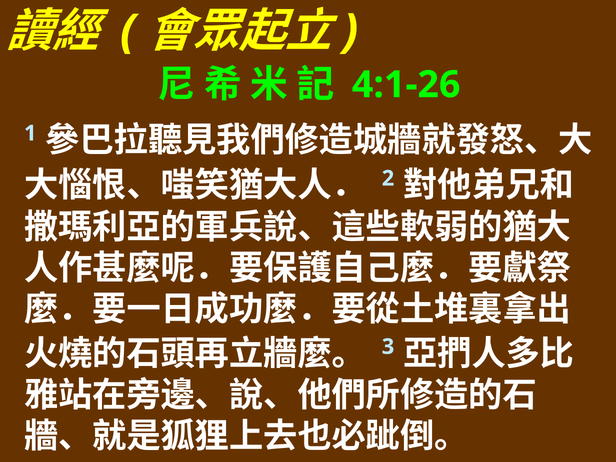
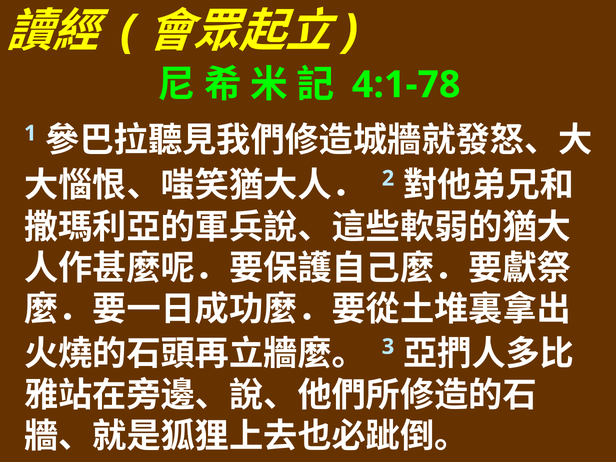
4:1-26: 4:1-26 -> 4:1-78 (406, 85)
